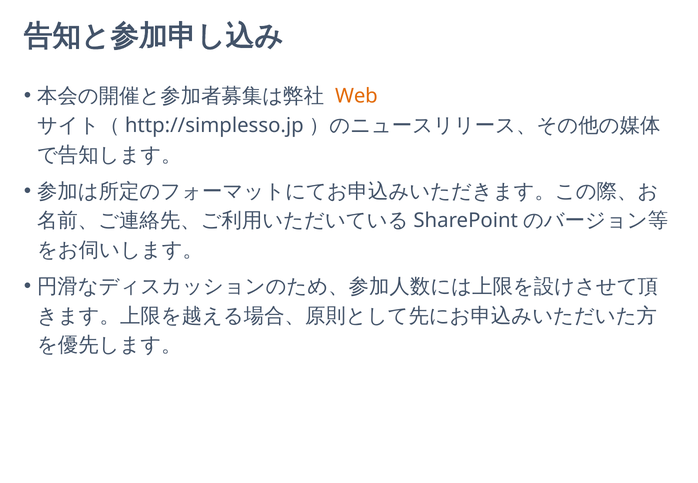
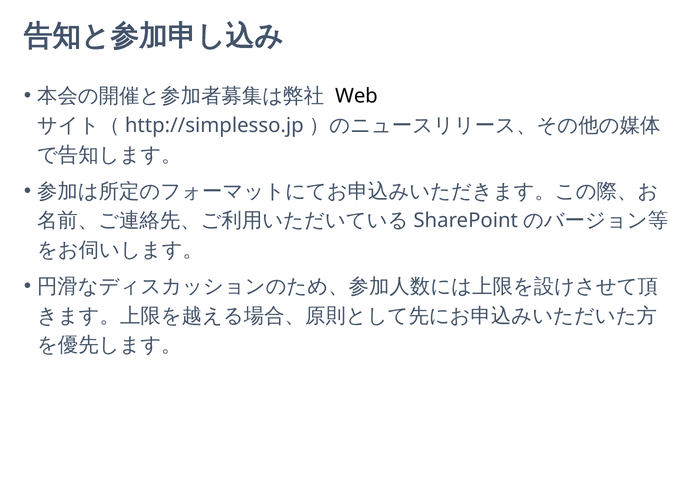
Web colour: orange -> black (356, 96)
